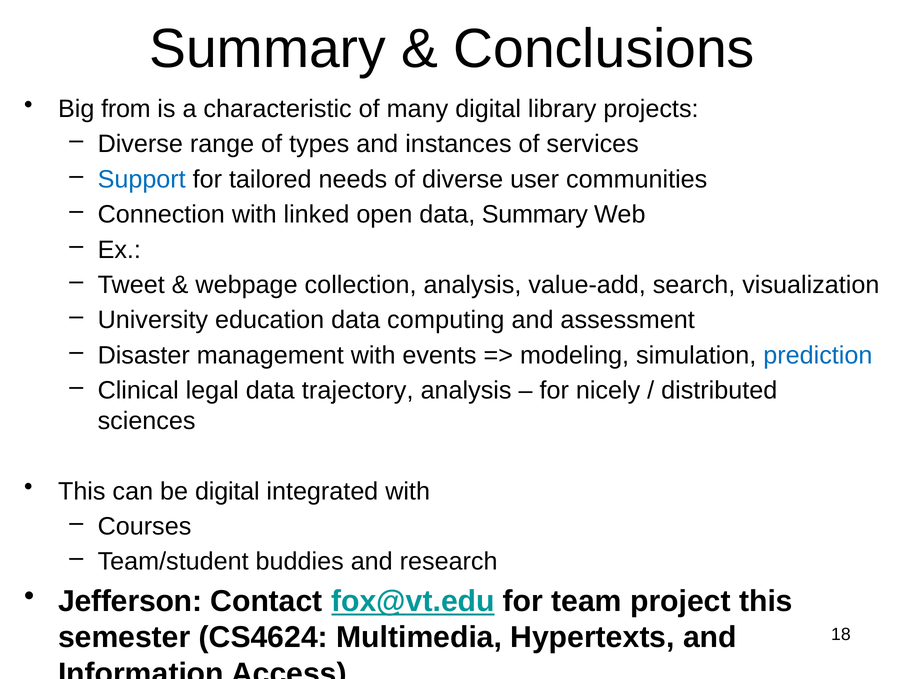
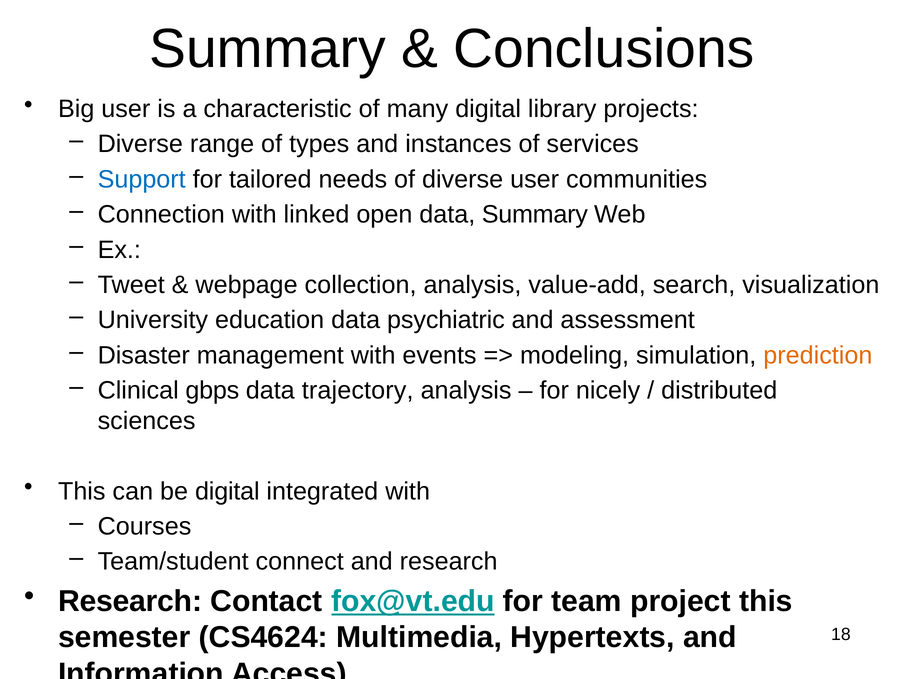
Big from: from -> user (126, 109)
computing: computing -> psychiatric (446, 320)
prediction colour: blue -> orange (818, 355)
legal: legal -> gbps (212, 390)
buddies: buddies -> connect (300, 561)
Jefferson: Jefferson -> Research (130, 601)
